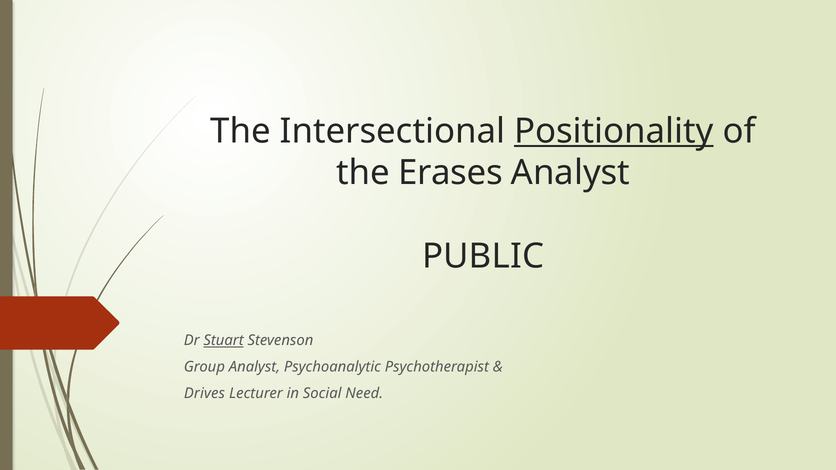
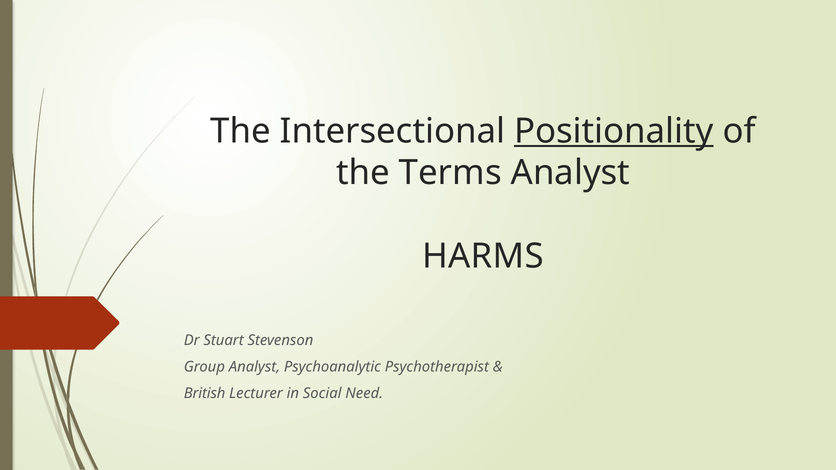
Erases: Erases -> Terms (450, 173)
PUBLIC: PUBLIC -> HARMS (483, 257)
Stuart underline: present -> none (224, 341)
Drives: Drives -> British (205, 394)
